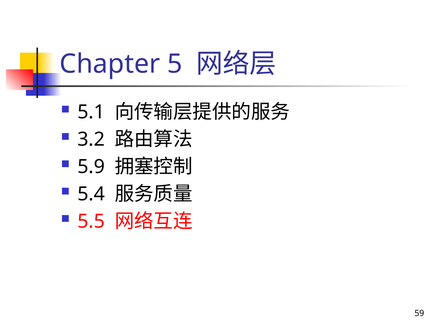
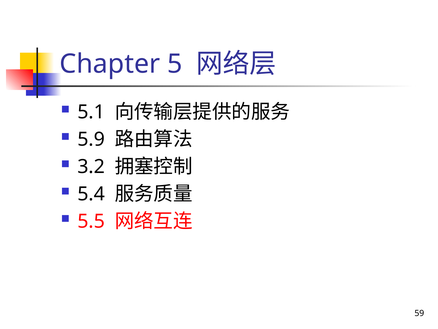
3.2: 3.2 -> 5.9 (91, 139)
5.9: 5.9 -> 3.2 (91, 166)
